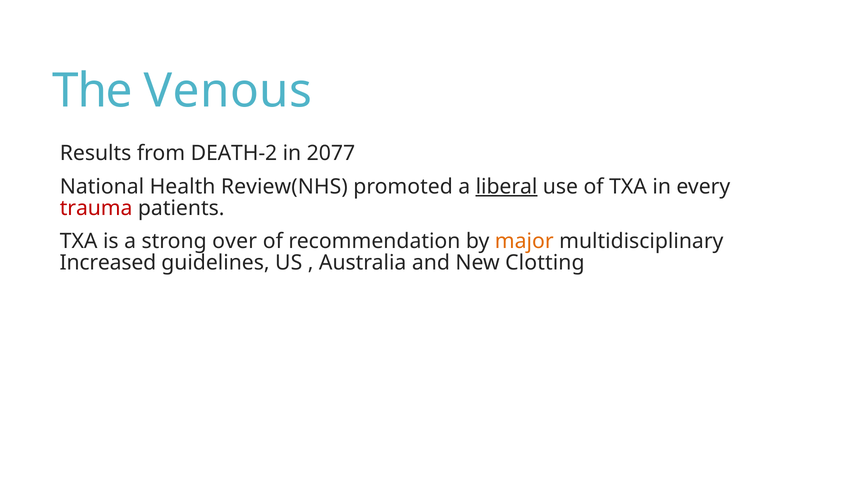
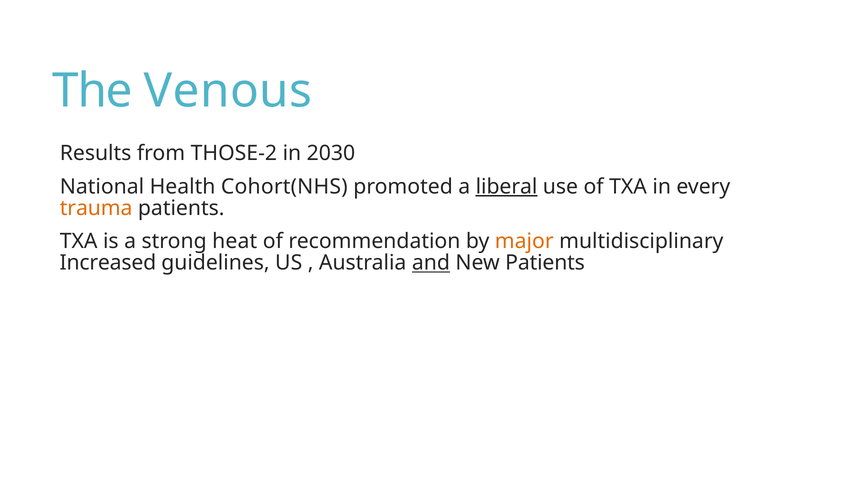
DEATH-2: DEATH-2 -> THOSE-2 (234, 153)
2077: 2077 -> 2030 (331, 153)
Review(NHS: Review(NHS -> Cohort(NHS (284, 187)
trauma colour: red -> orange (96, 208)
over: over -> heat (235, 241)
and underline: none -> present (431, 263)
New Clotting: Clotting -> Patients (545, 263)
